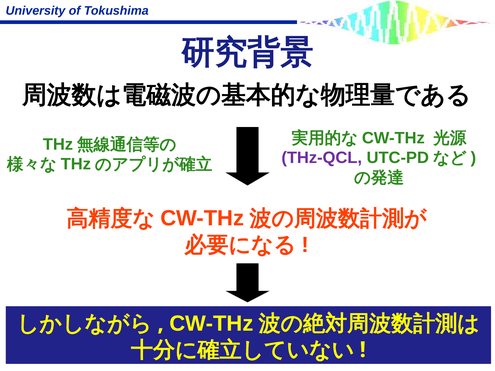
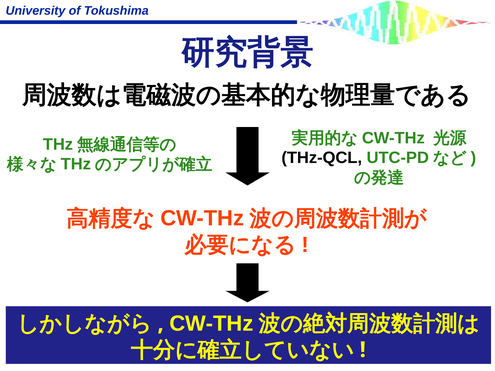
THz-QCL colour: purple -> black (322, 158)
